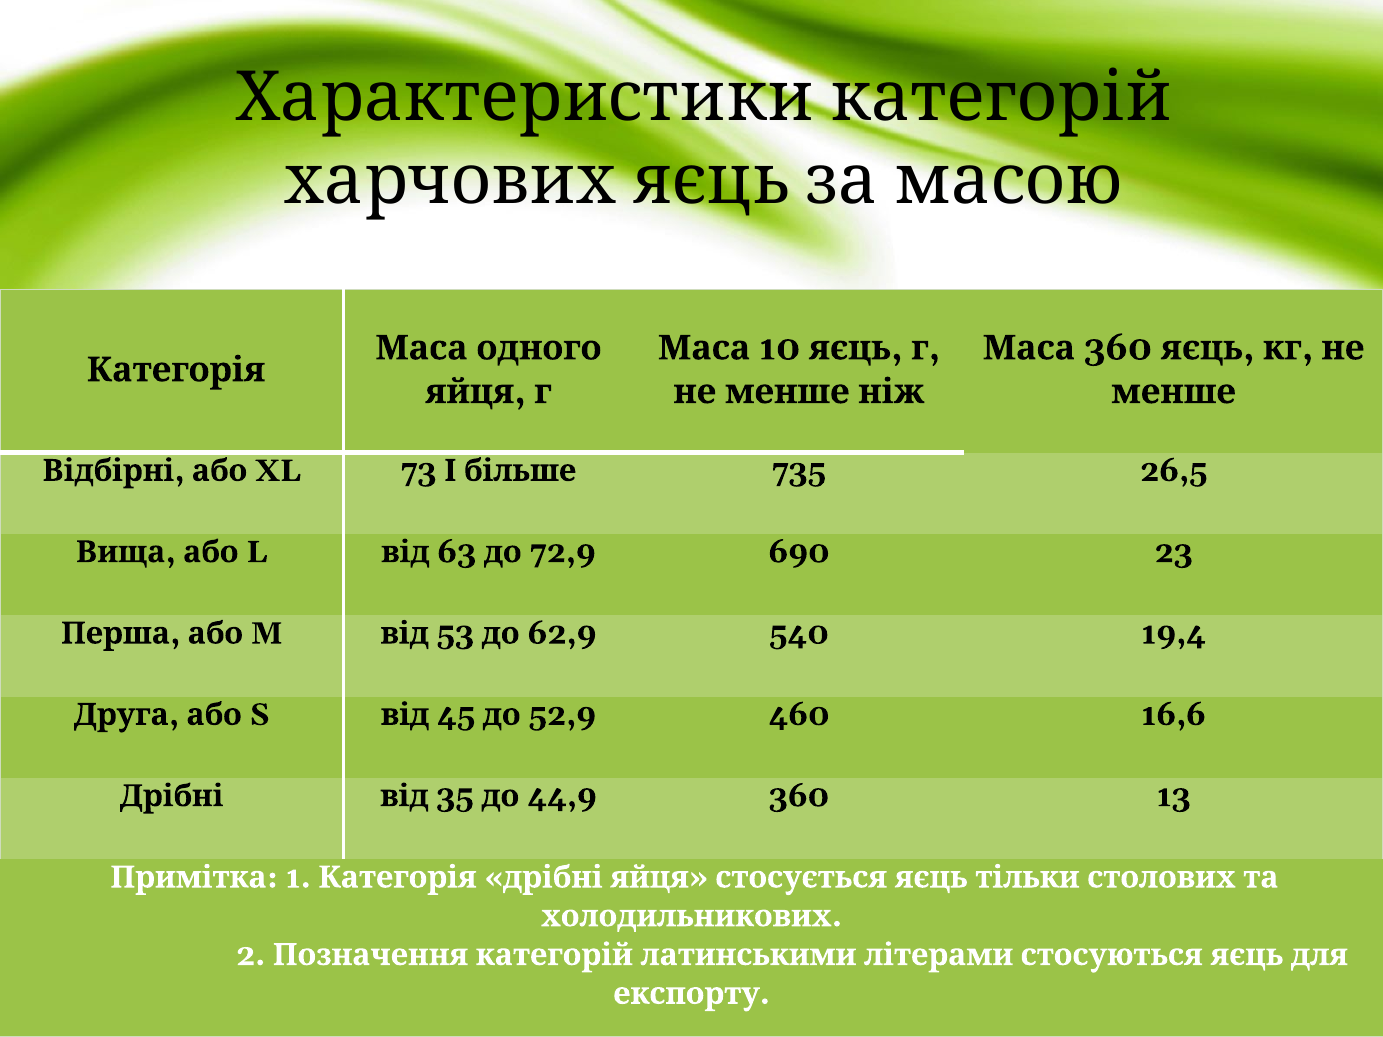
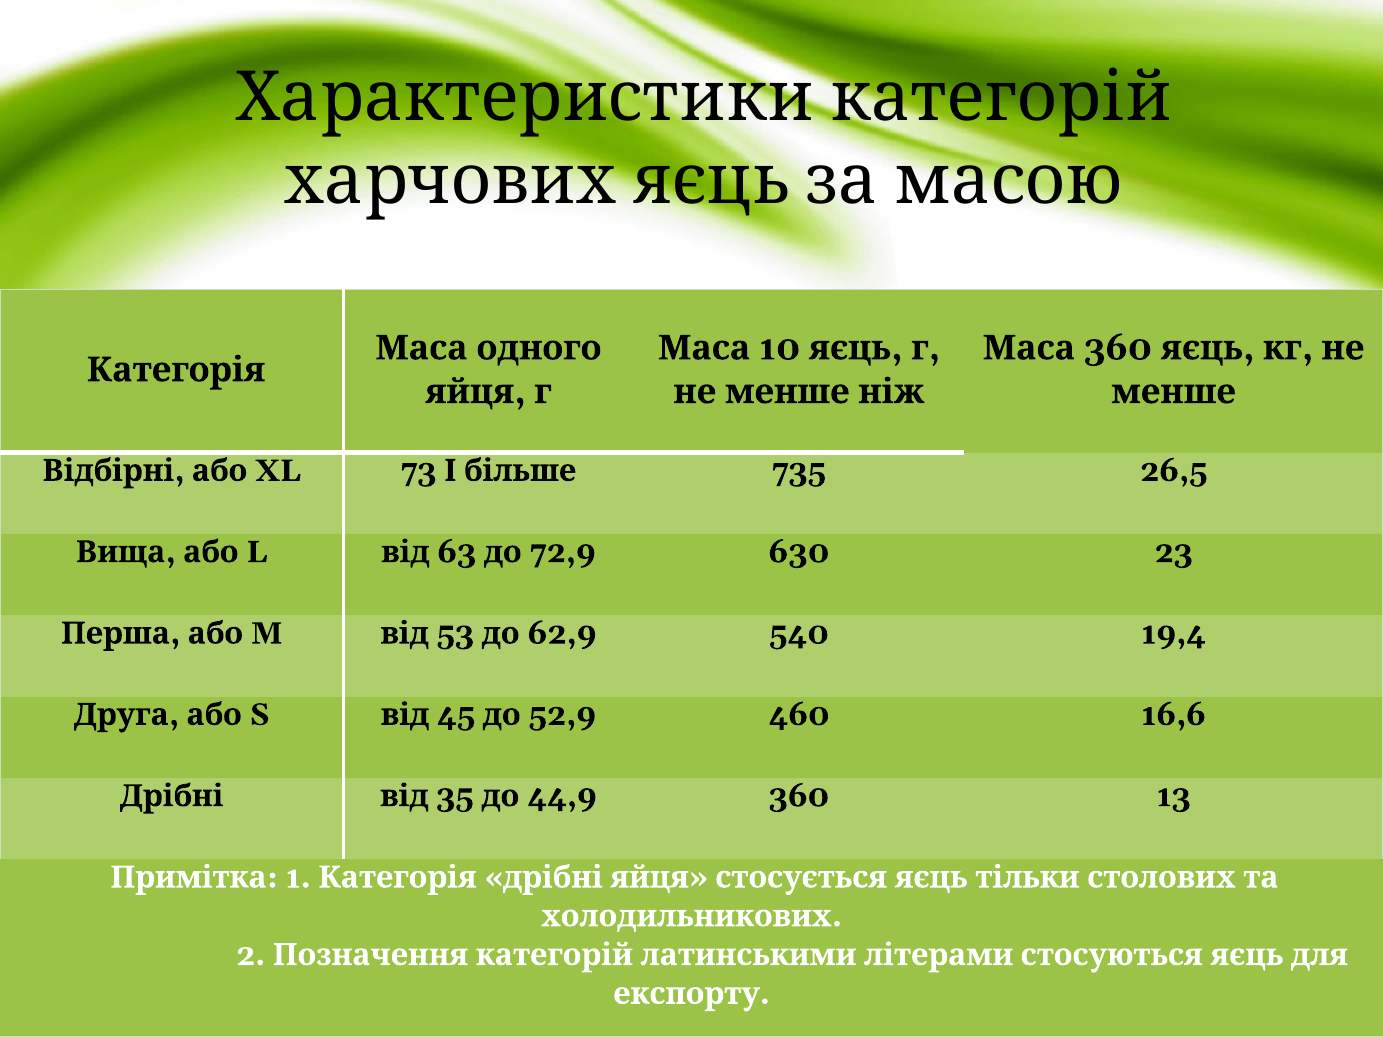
690: 690 -> 630 (799, 552)
